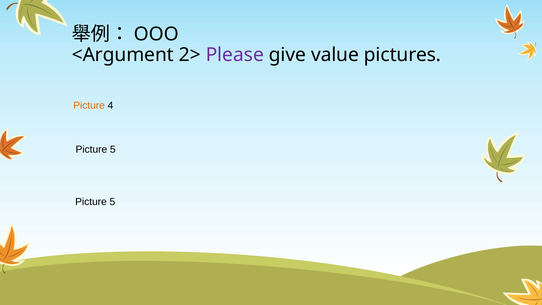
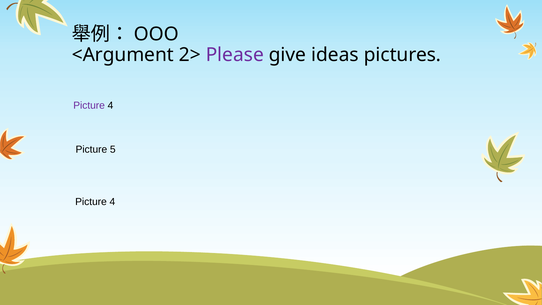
value: value -> ideas (335, 55)
Picture colour: orange -> purple (89, 105)
5: 5 -> 4 (112, 202)
